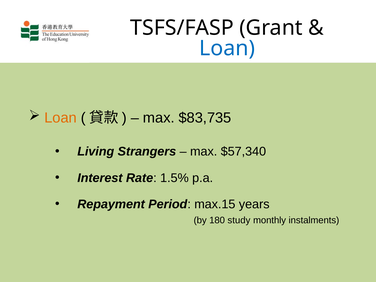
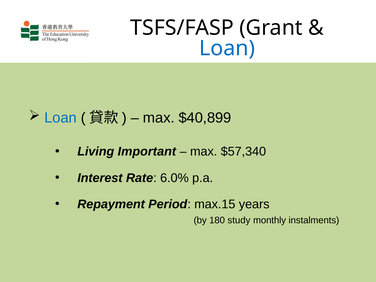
Loan colour: orange -> blue (61, 118)
$83,735: $83,735 -> $40,899 (205, 118)
Strangers: Strangers -> Important (147, 152)
1.5%: 1.5% -> 6.0% (174, 178)
